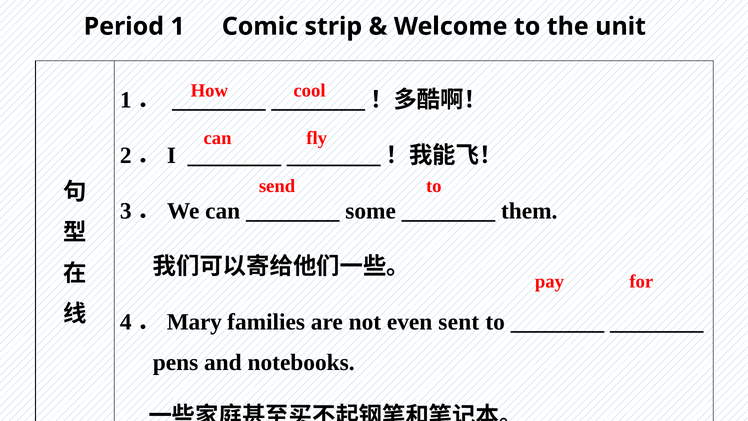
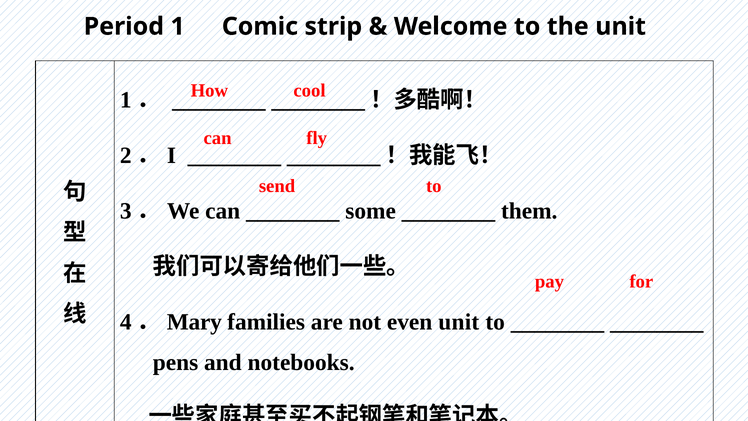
even sent: sent -> unit (459, 322)
